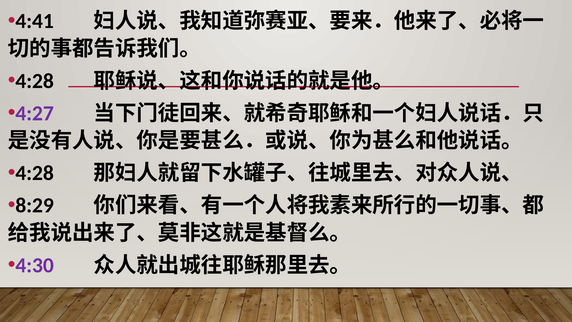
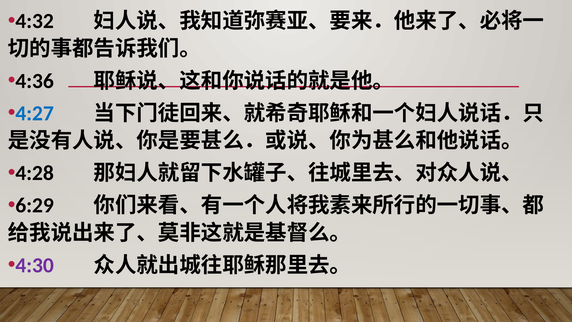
4:41: 4:41 -> 4:32 (35, 21)
4:28: 4:28 -> 4:36 (35, 81)
4:27 colour: purple -> blue (35, 113)
8:29: 8:29 -> 6:29 (35, 205)
